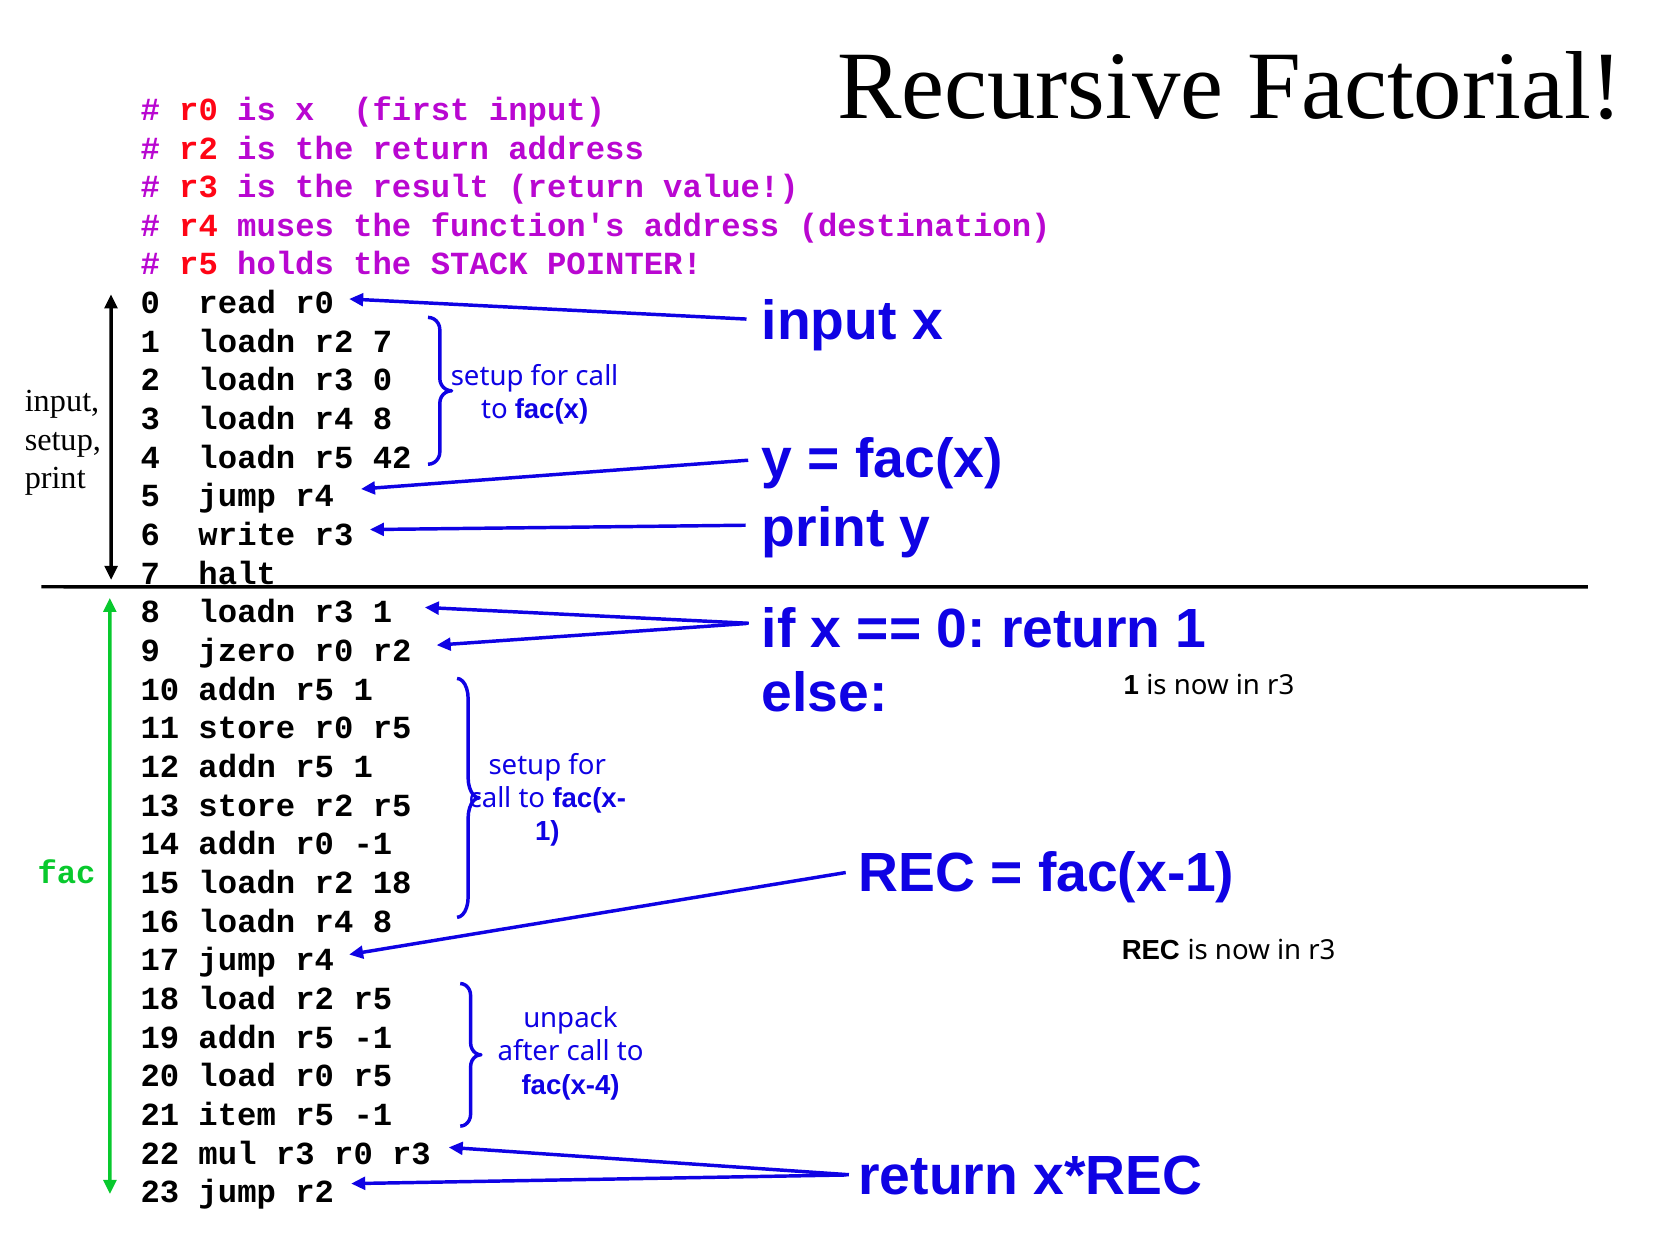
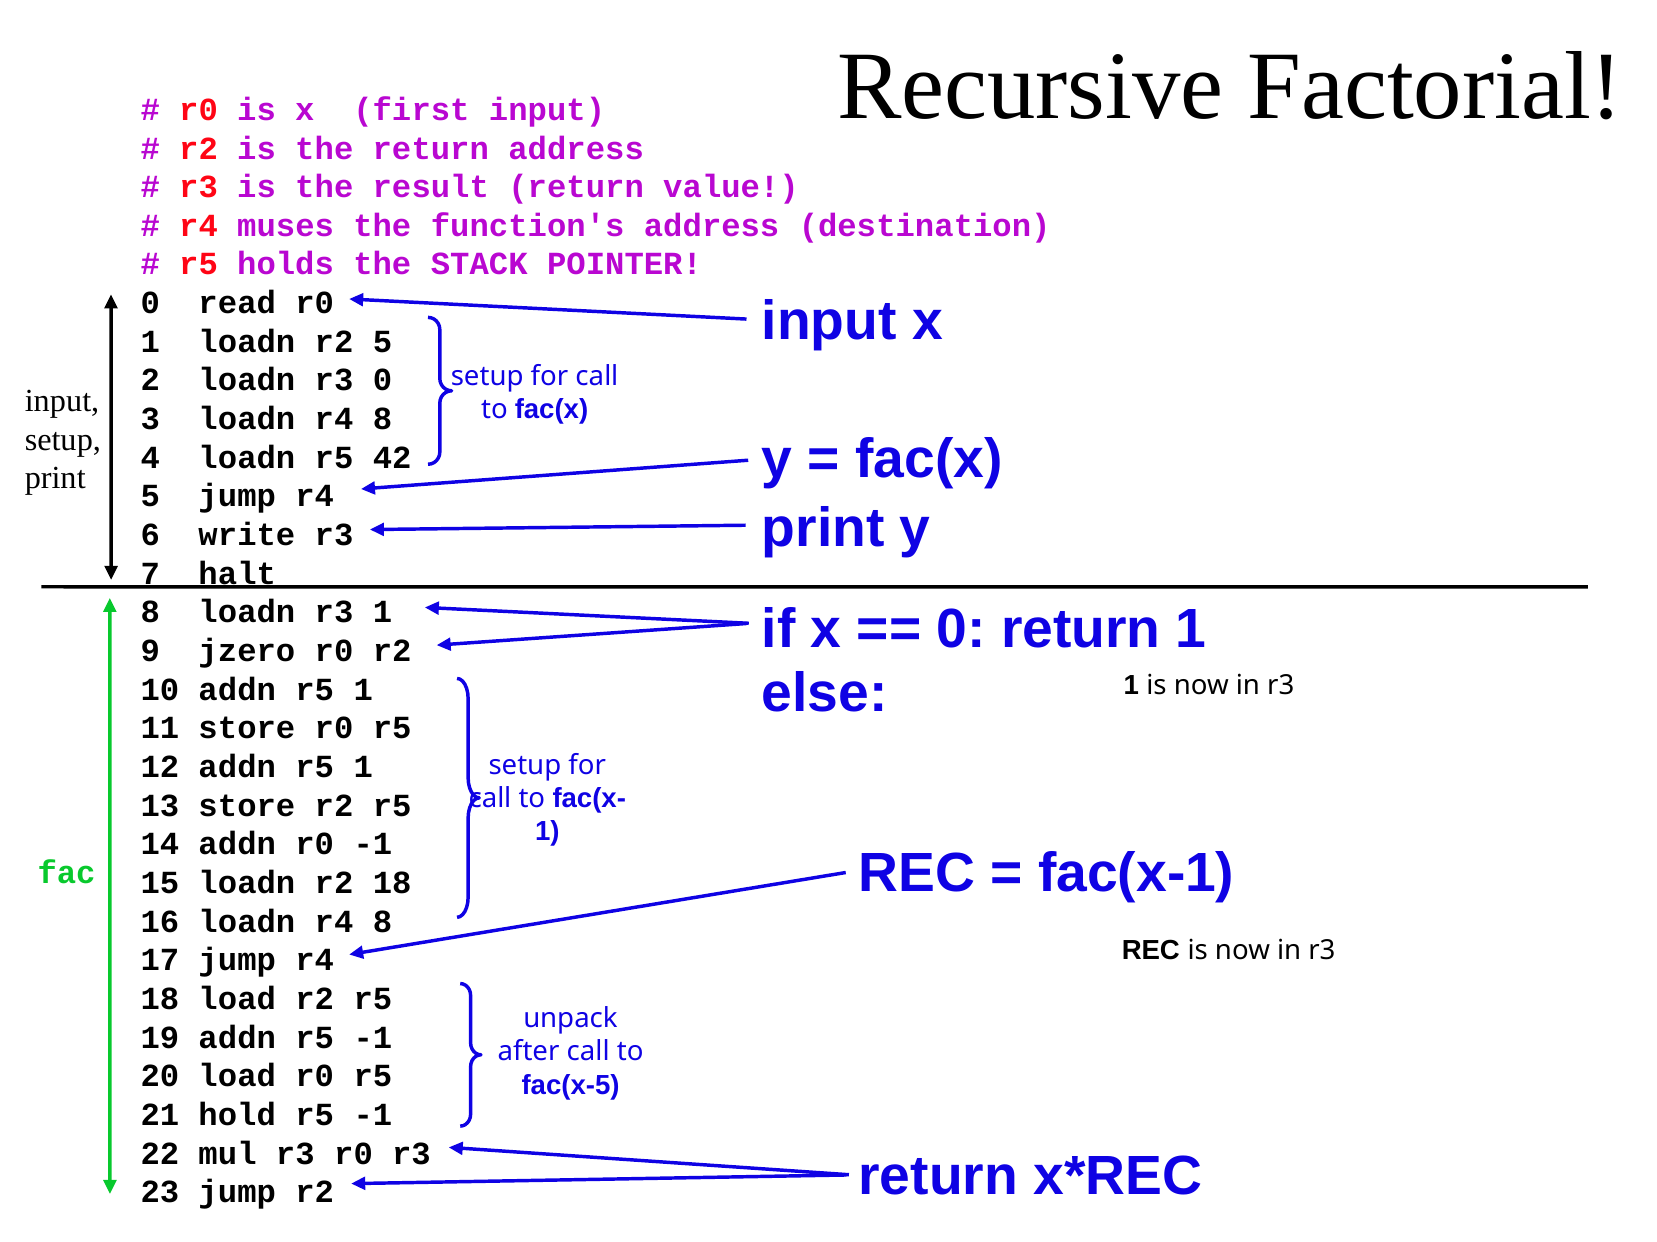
r2 7: 7 -> 5 (382, 342)
fac(x-4: fac(x-4 -> fac(x-5 (571, 1086)
item: item -> hold (237, 1116)
